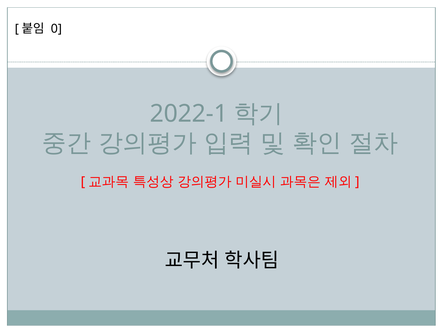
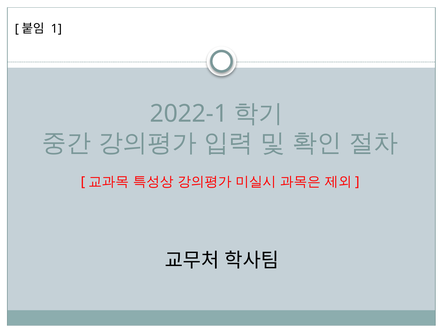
0: 0 -> 1 (56, 29)
